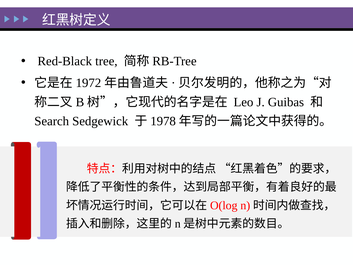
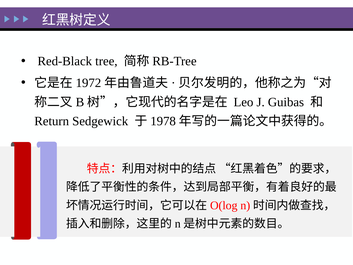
Search: Search -> Return (52, 121)
